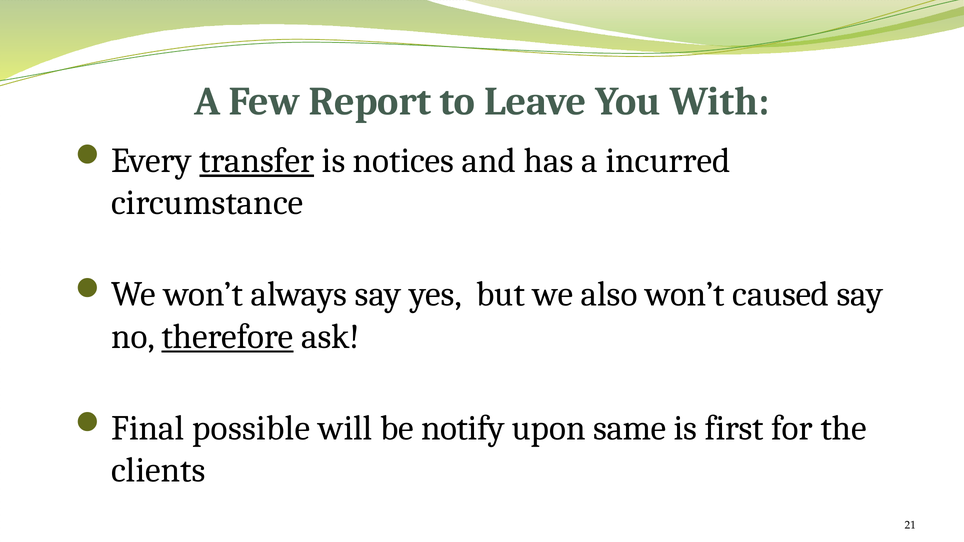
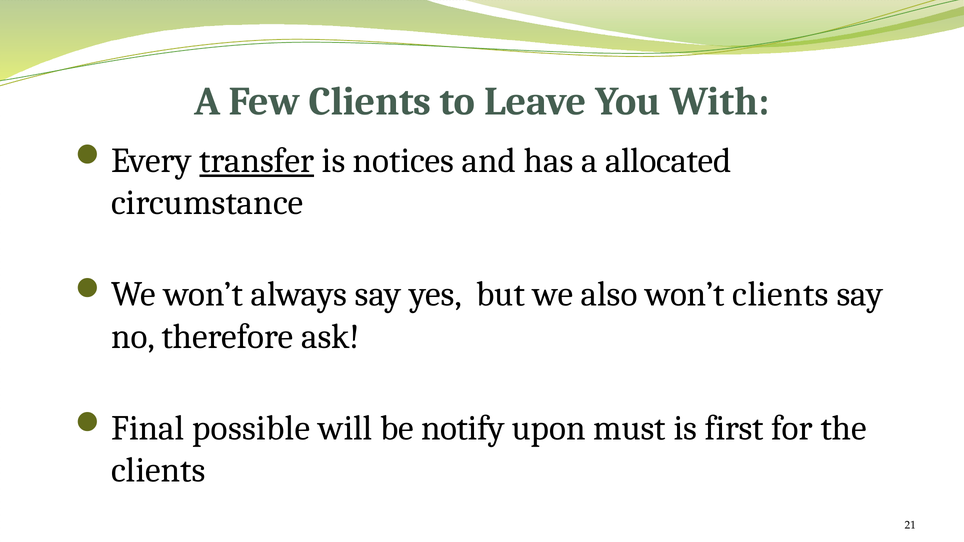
Few Report: Report -> Clients (370, 101)
incurred: incurred -> allocated (668, 161)
won’t caused: caused -> clients (781, 295)
therefore underline: present -> none (228, 337)
same: same -> must (630, 428)
